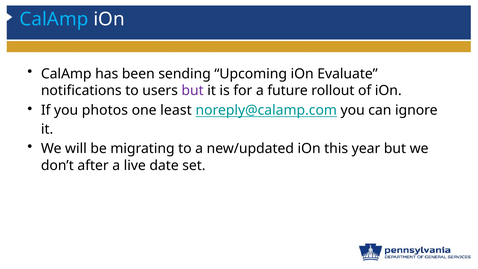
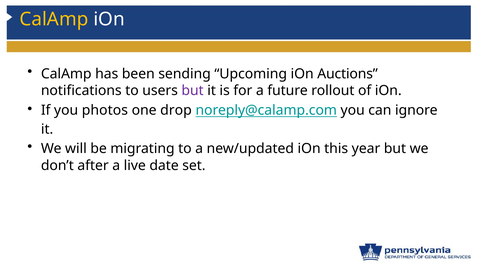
CalAmp colour: light blue -> yellow (54, 19)
Evaluate: Evaluate -> Auctions (348, 74)
least: least -> drop (176, 110)
